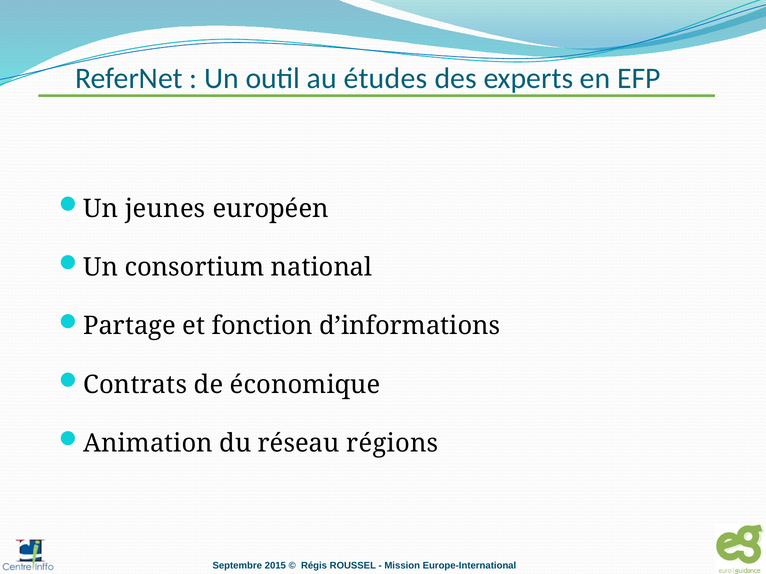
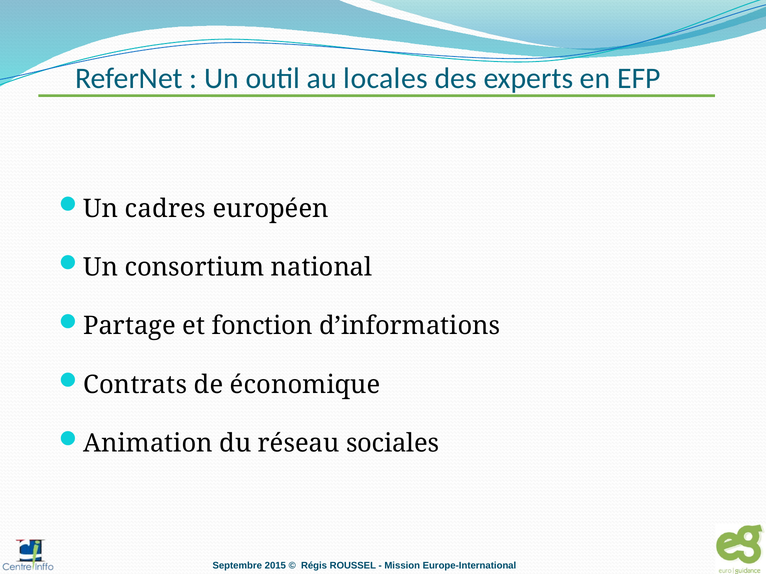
études: études -> locales (386, 78)
jeunes: jeunes -> cadres (165, 209)
régions: régions -> sociales (393, 444)
